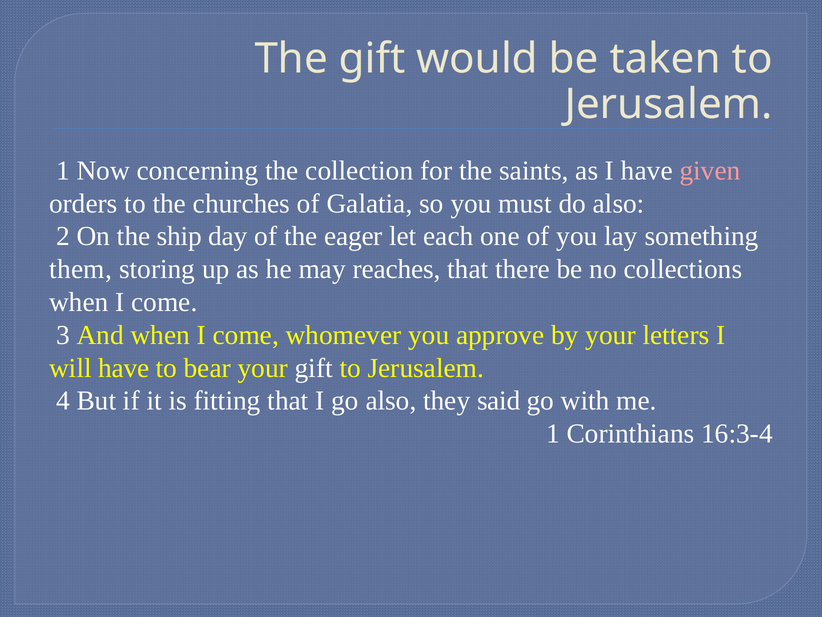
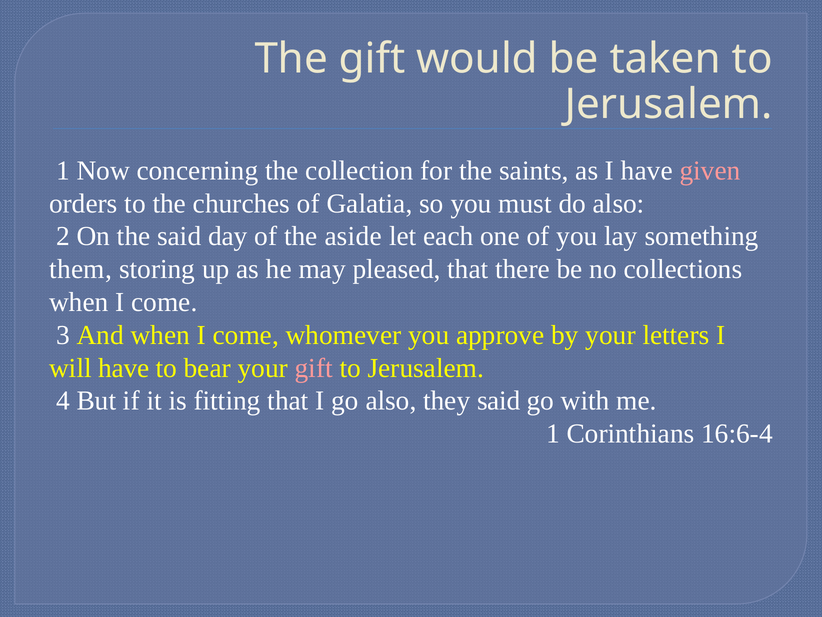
the ship: ship -> said (179, 236)
eager: eager -> aside (353, 236)
reaches: reaches -> pleased (397, 269)
gift colour: white -> pink (314, 368)
16:3-4: 16:3-4 -> 16:6-4 (737, 433)
